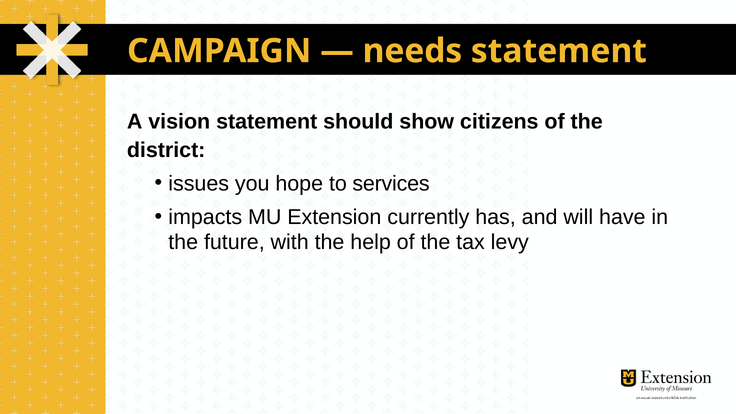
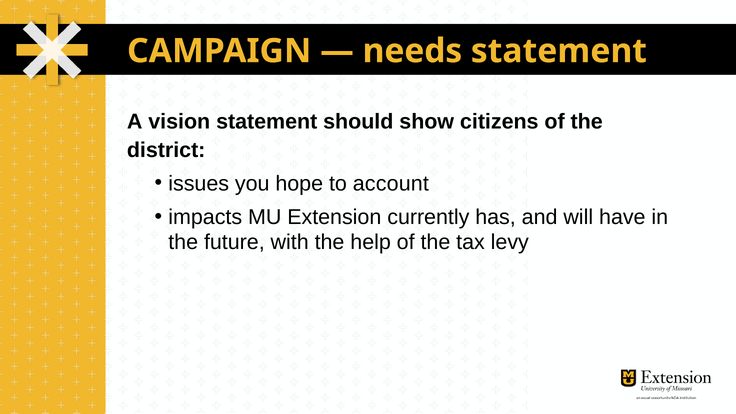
services: services -> account (391, 184)
